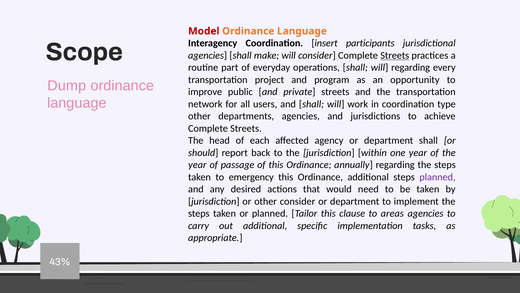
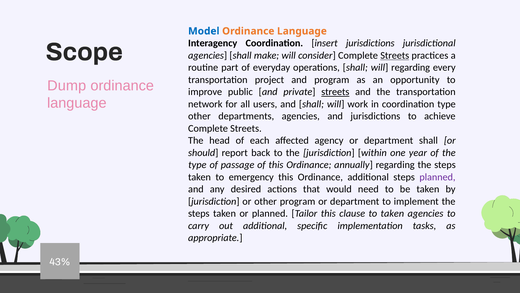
Model colour: red -> blue (204, 31)
insert participants: participants -> jurisdictions (370, 43)
streets underline: none -> present (335, 92)
year: year -> type (197, 165)
other consider: consider -> program (298, 201)
to areas: areas -> taken (392, 213)
